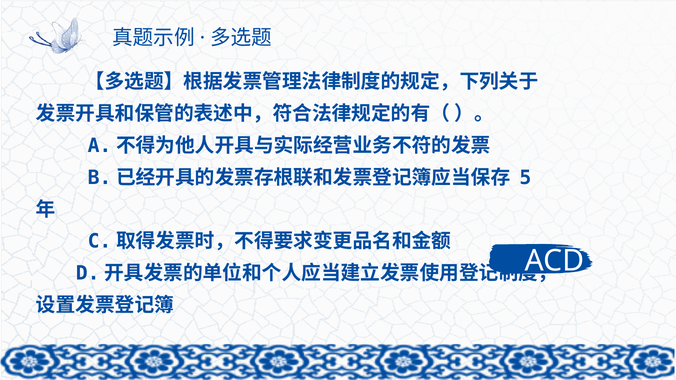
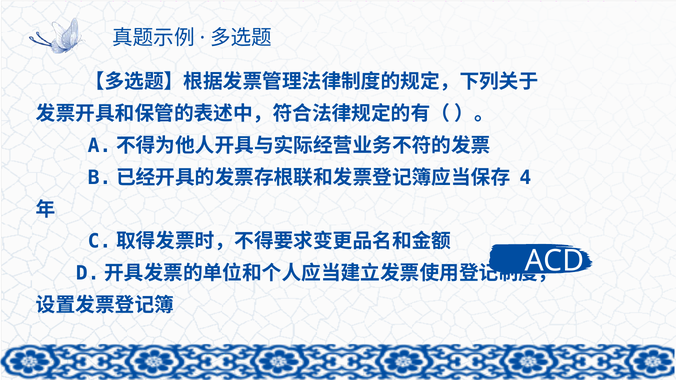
5: 5 -> 4 (525, 178)
